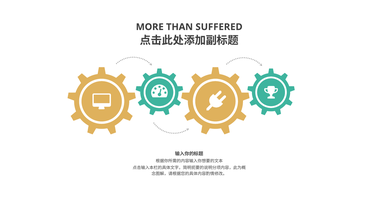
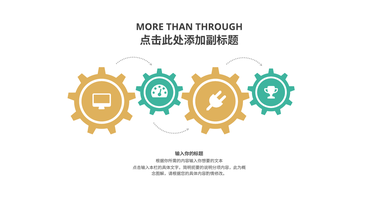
SUFFERED: SUFFERED -> THROUGH (219, 27)
